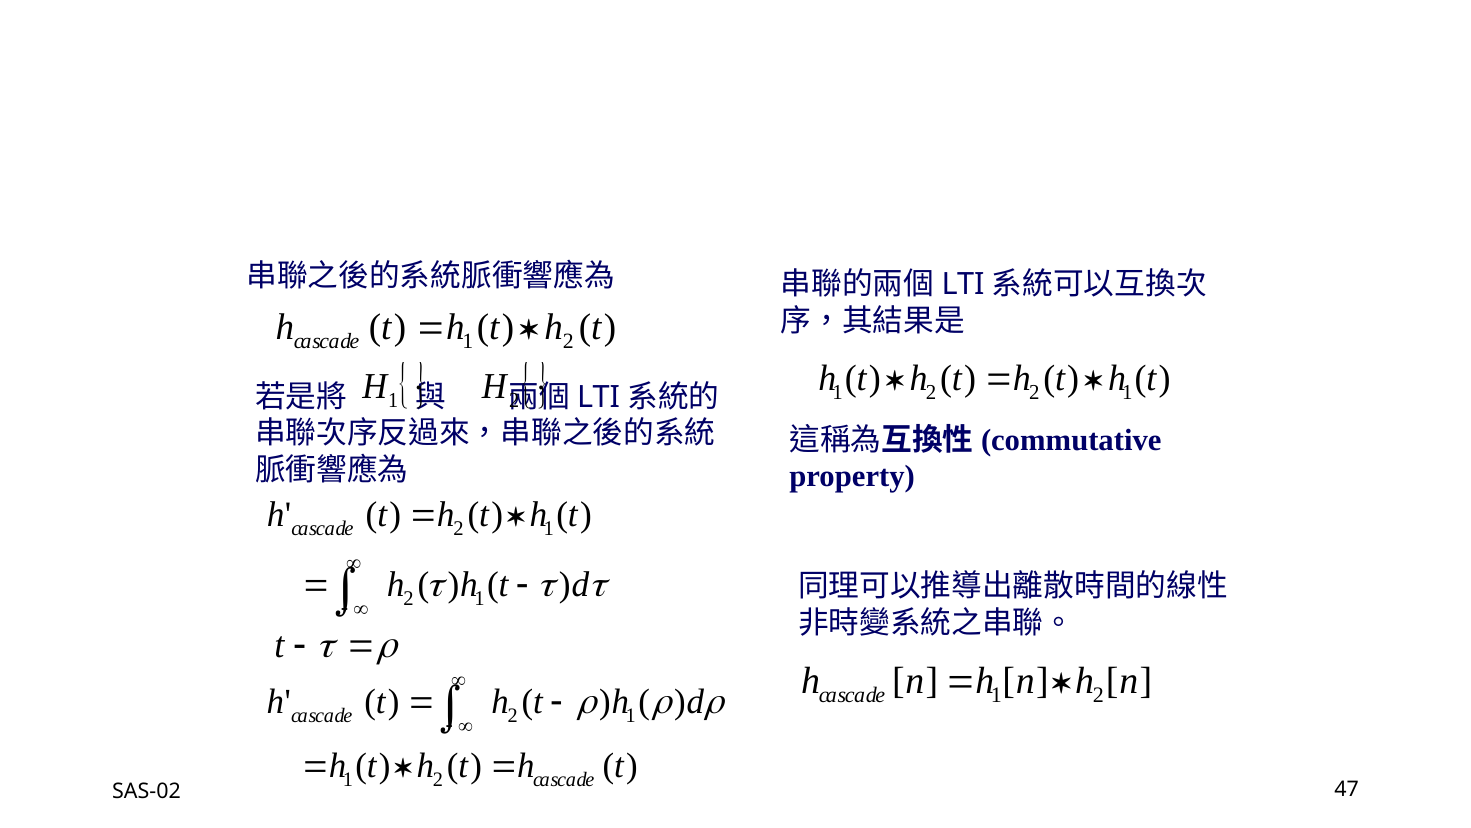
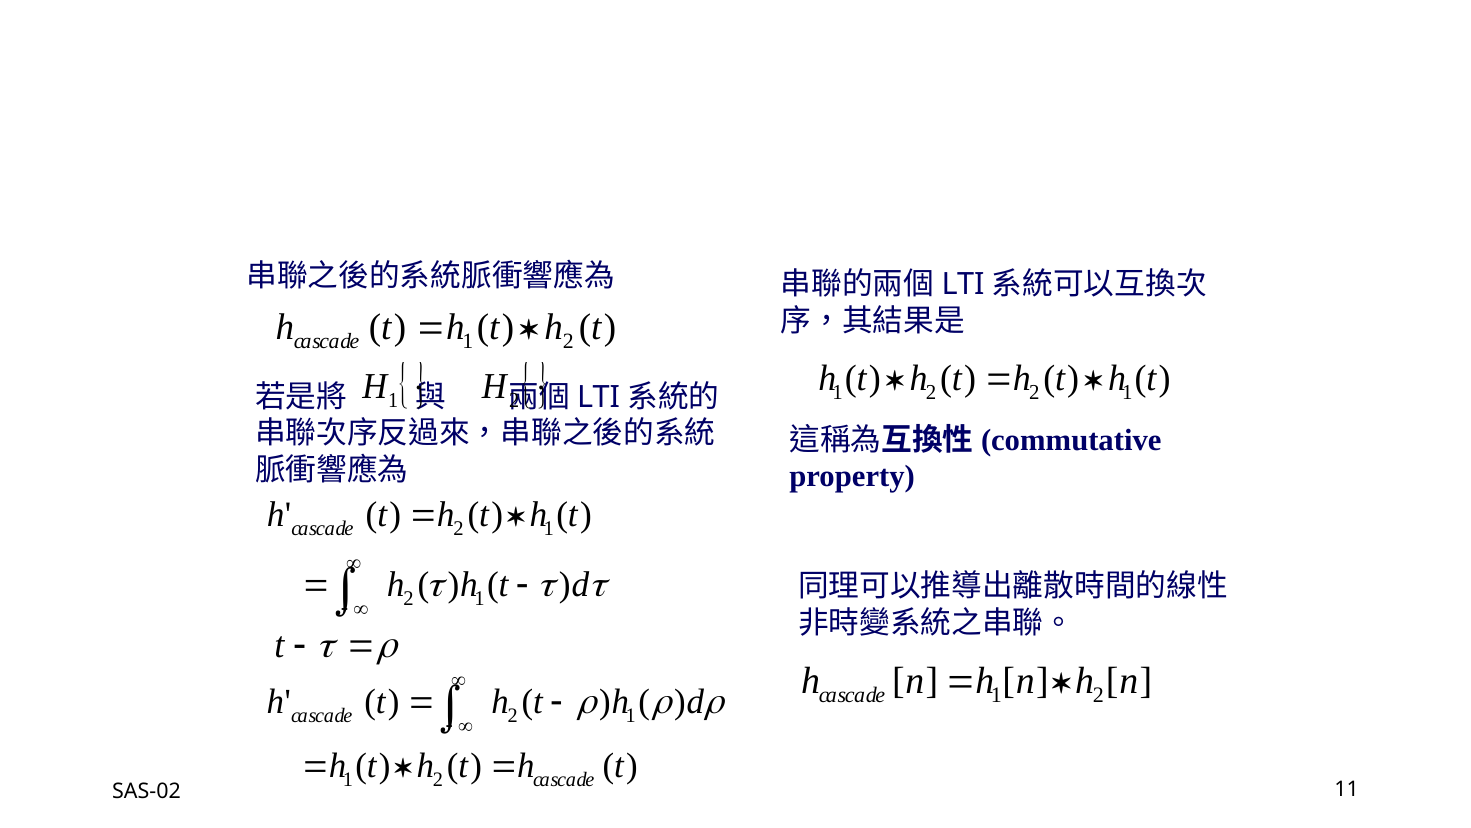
47: 47 -> 11 (1347, 789)
